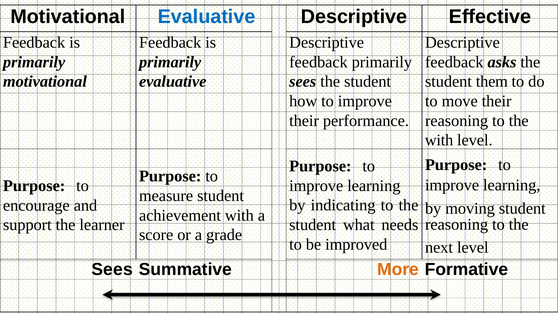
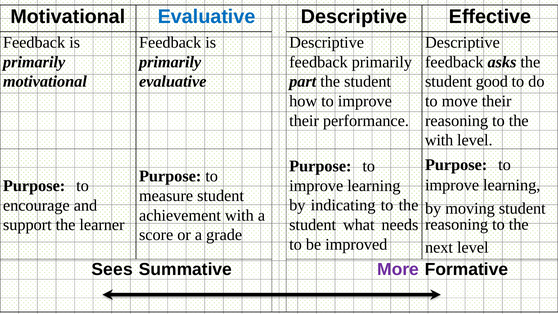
sees: sees -> part (303, 82)
them: them -> good (492, 82)
More colour: orange -> purple (398, 269)
